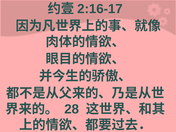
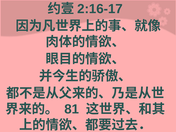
28: 28 -> 81 (72, 109)
